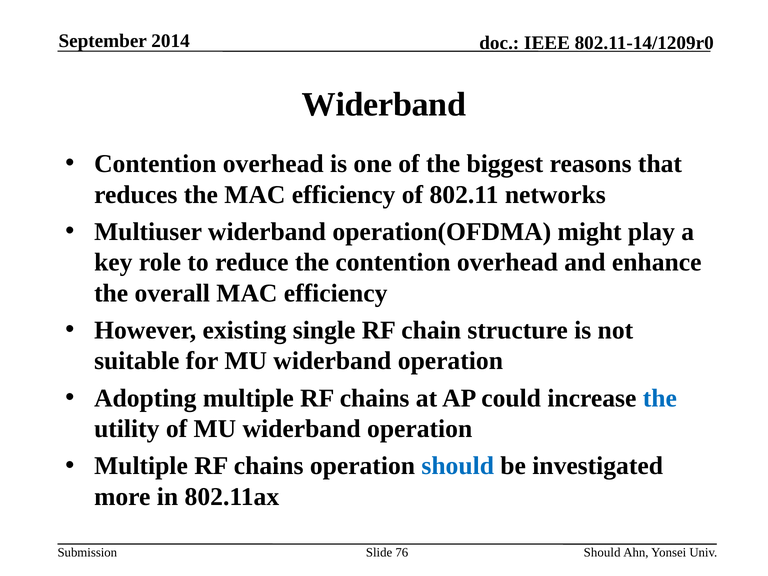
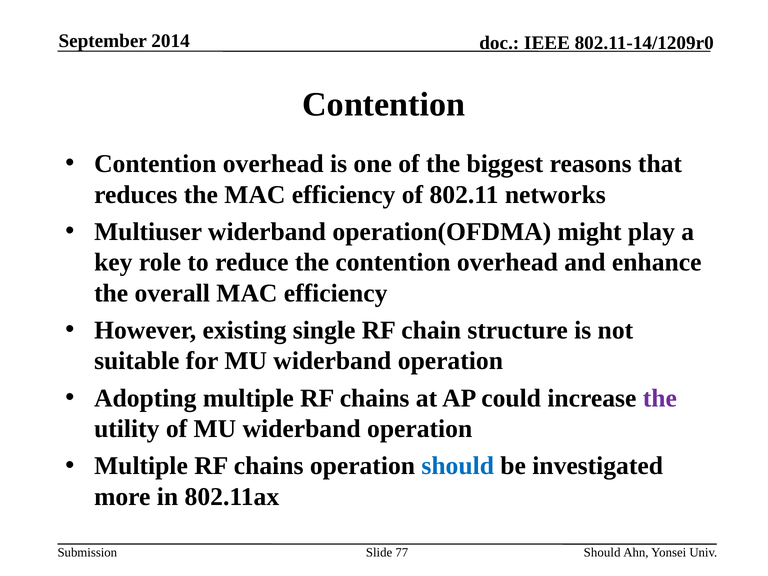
Widerband: Widerband -> Contention (384, 105)
the colour: blue -> purple (660, 398)
76: 76 -> 77 (402, 552)
